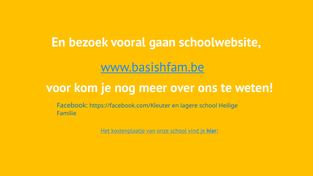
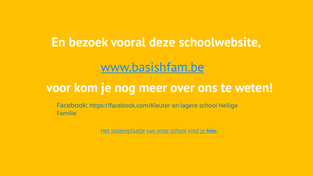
gaan: gaan -> deze (162, 42)
